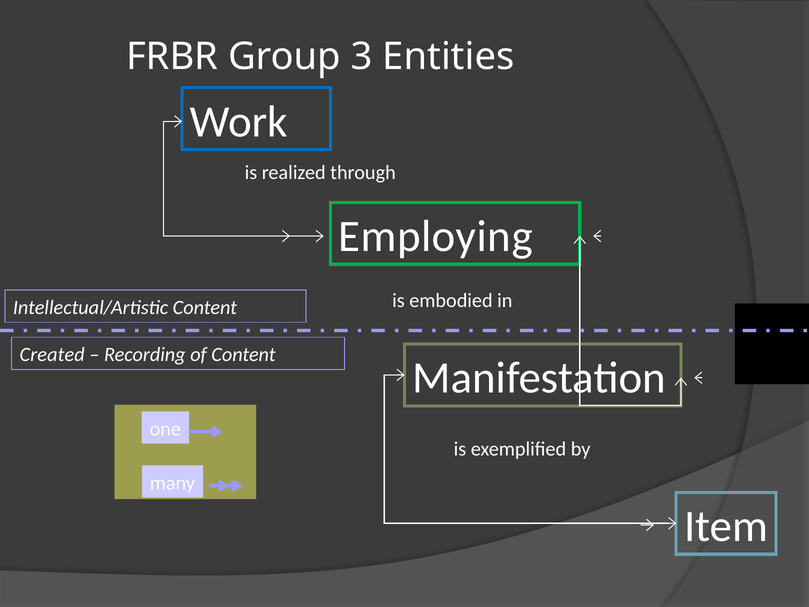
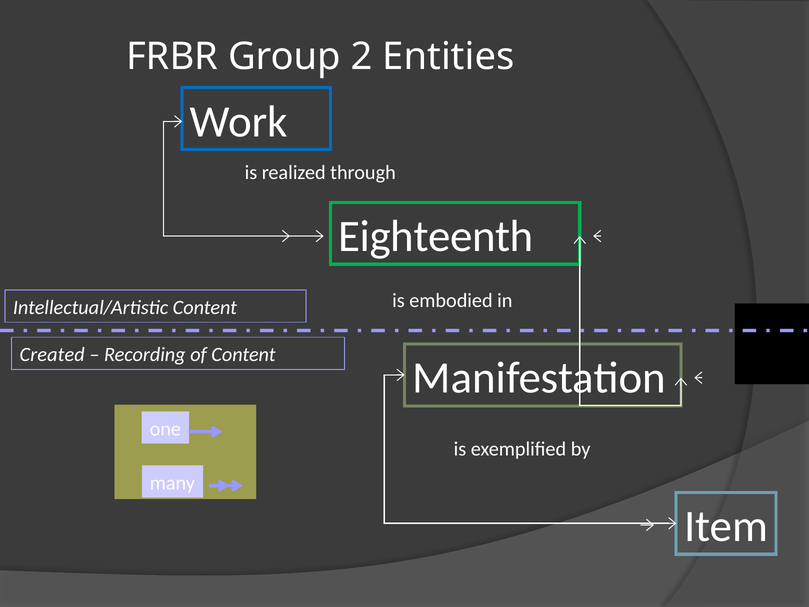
3: 3 -> 2 (362, 57)
Employing: Employing -> Eighteenth (436, 236)
